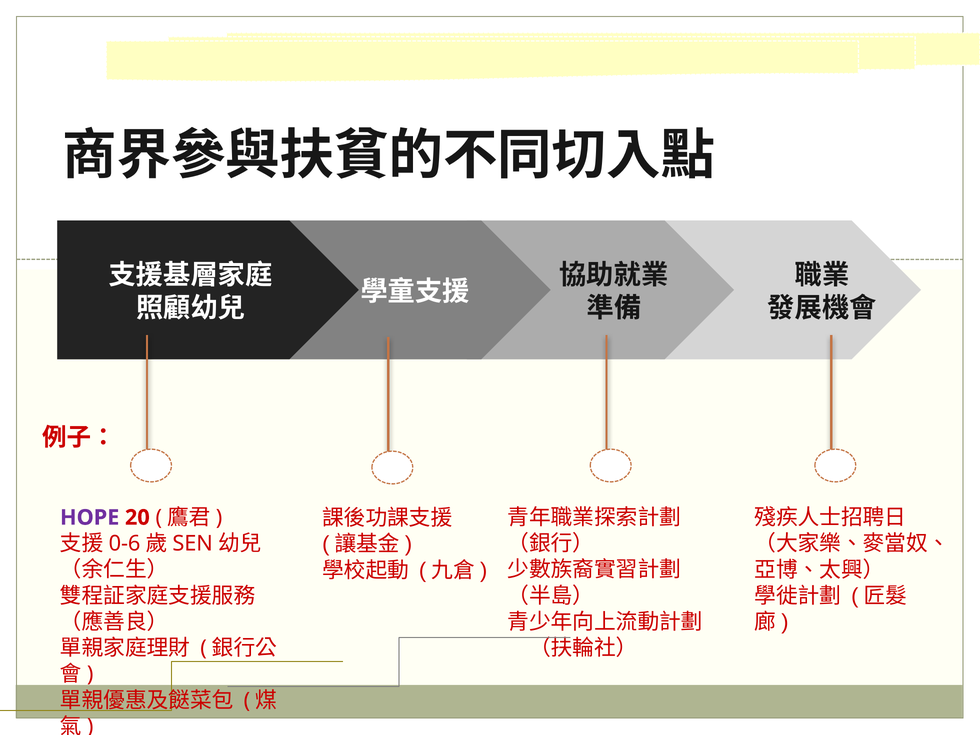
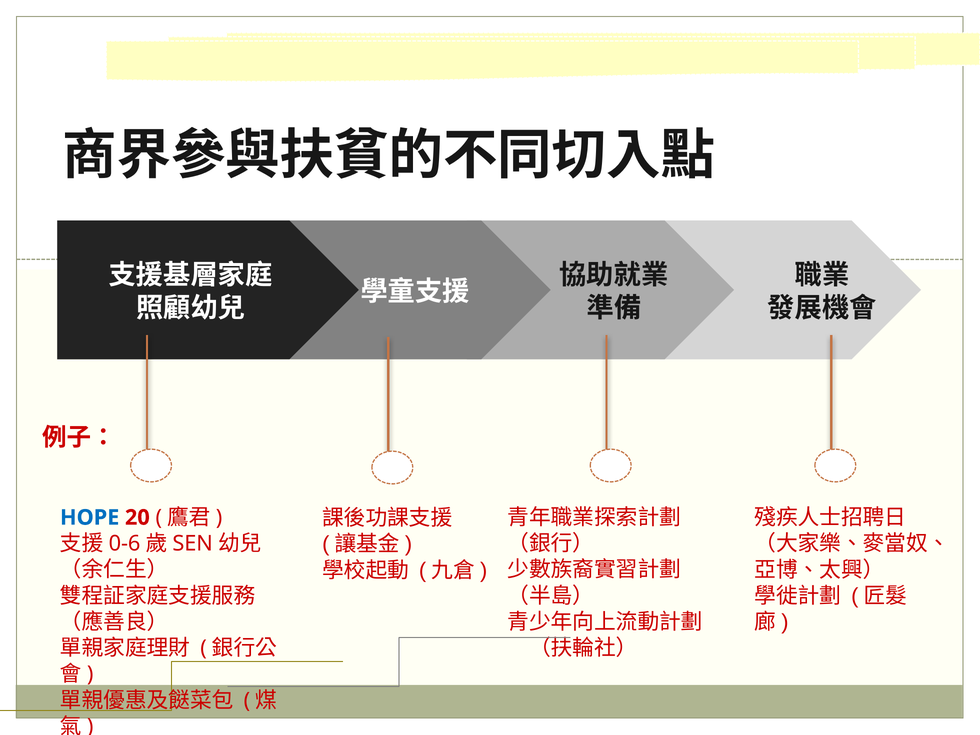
HOPE colour: purple -> blue (90, 518)
